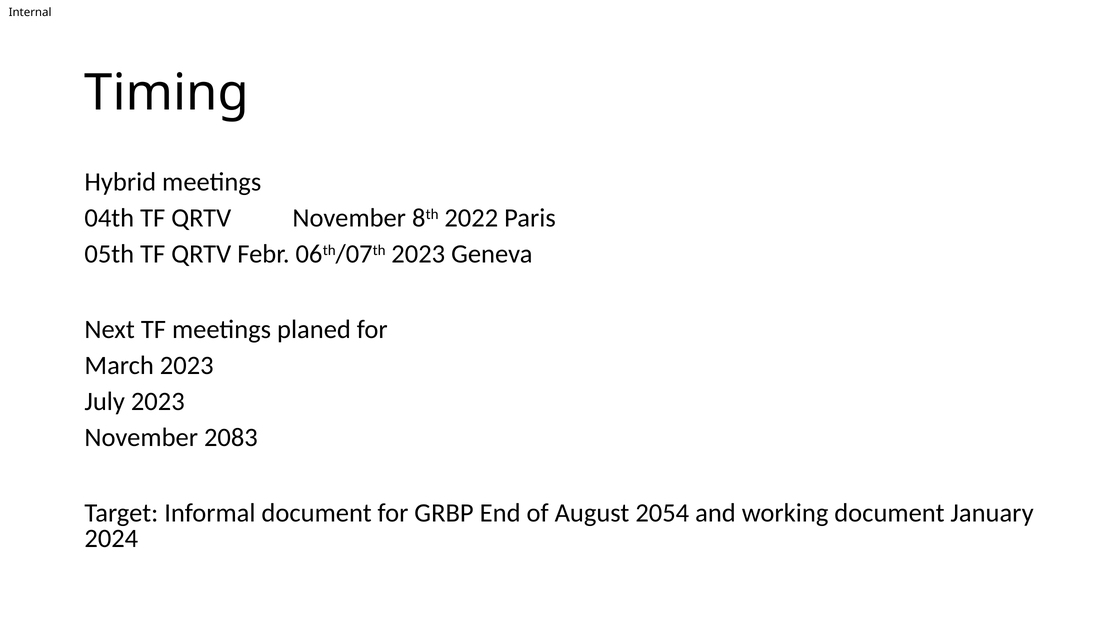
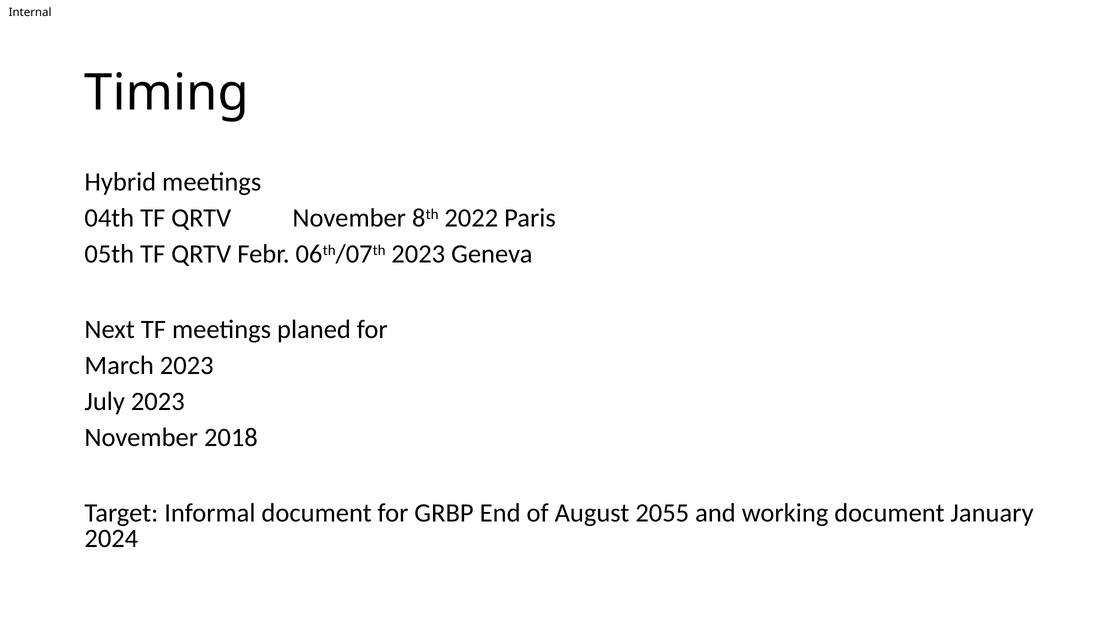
2083: 2083 -> 2018 (231, 438)
2054: 2054 -> 2055 (662, 513)
